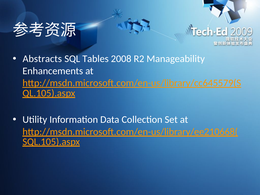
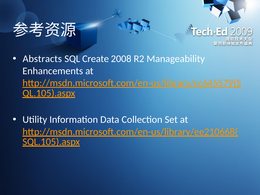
Tables: Tables -> Create (96, 59)
